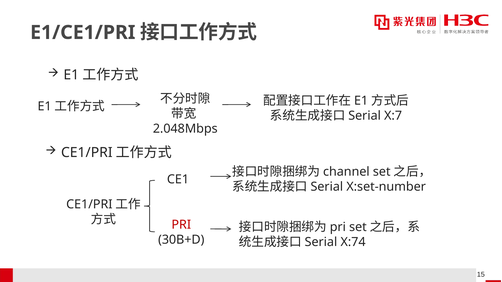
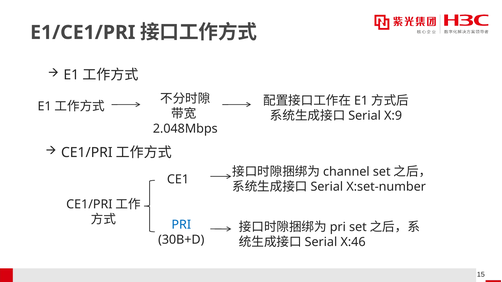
X:7: X:7 -> X:9 (393, 116)
PRI colour: red -> blue (181, 225)
X:74: X:74 -> X:46 (353, 242)
